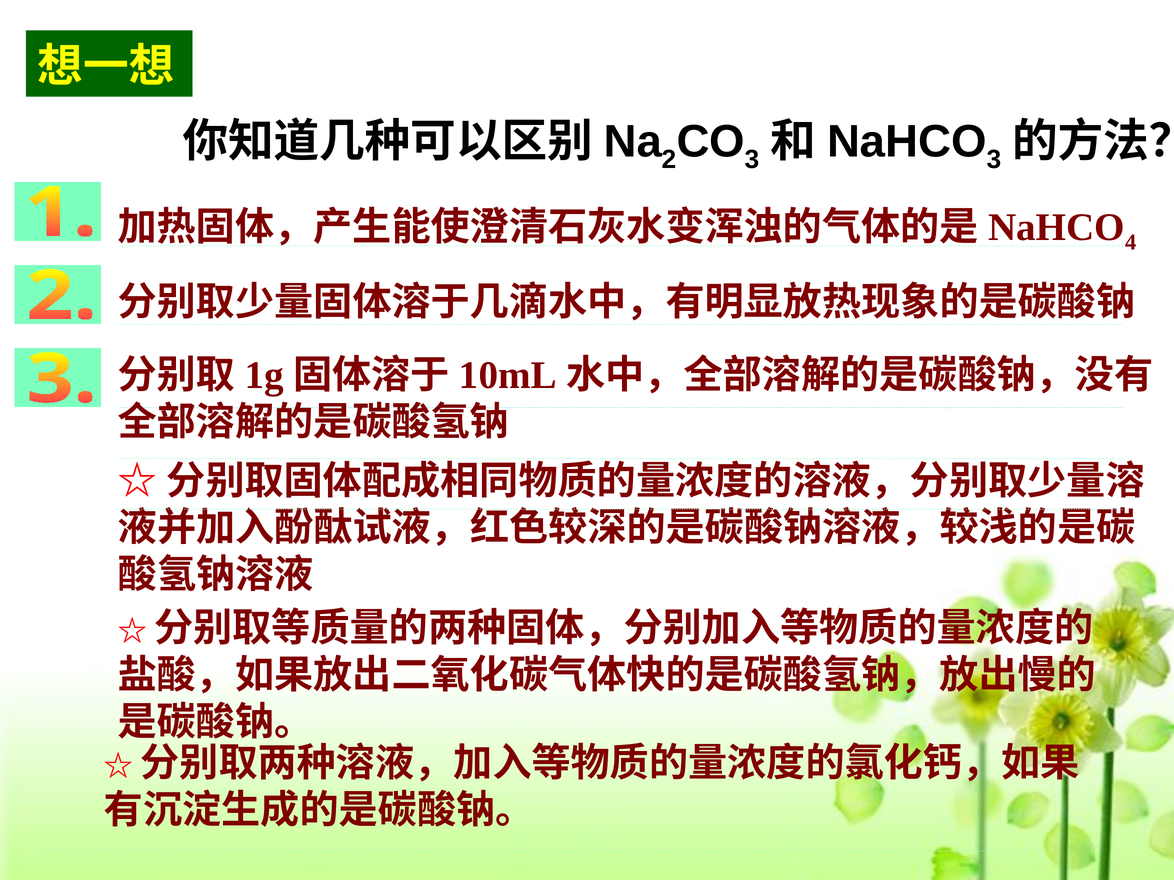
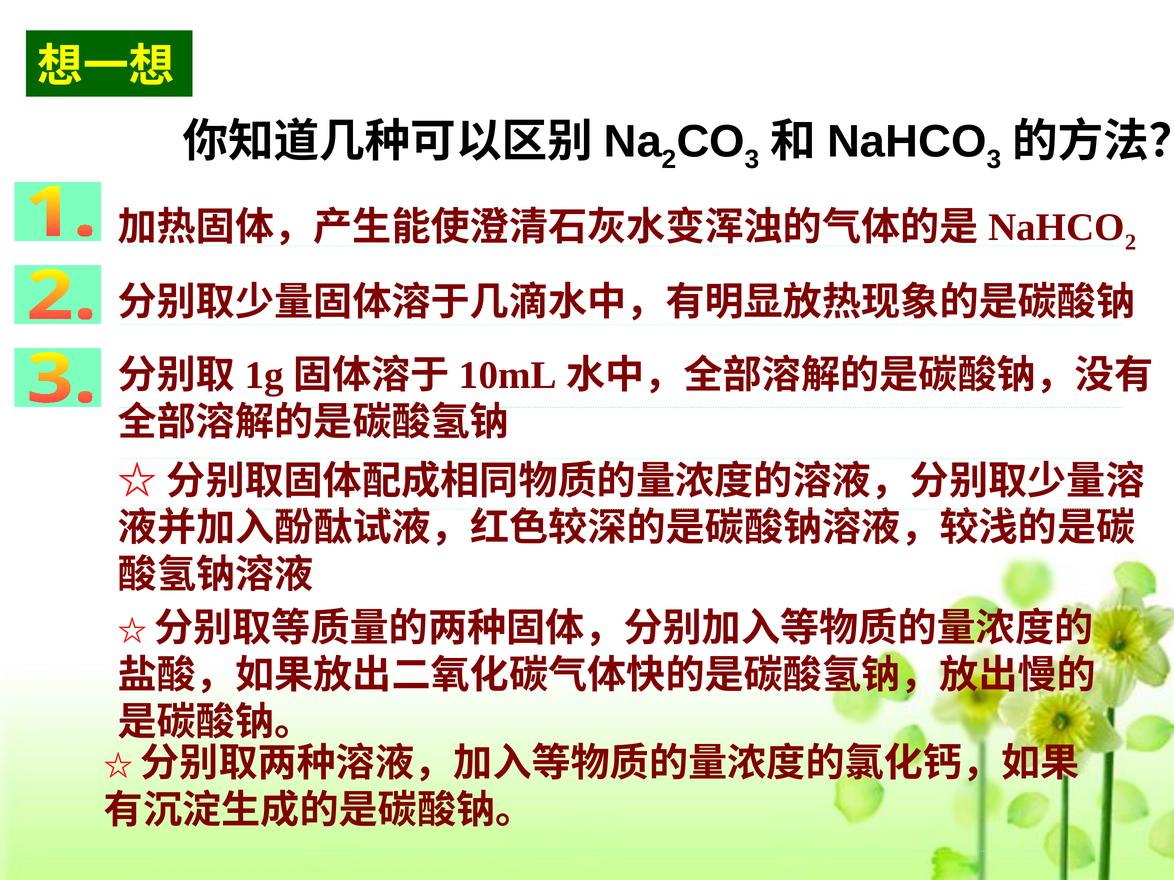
4: 4 -> 2 (1131, 242)
